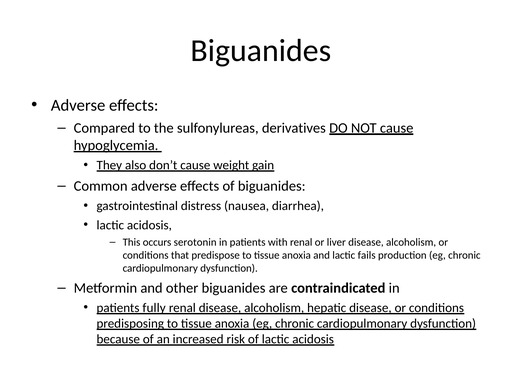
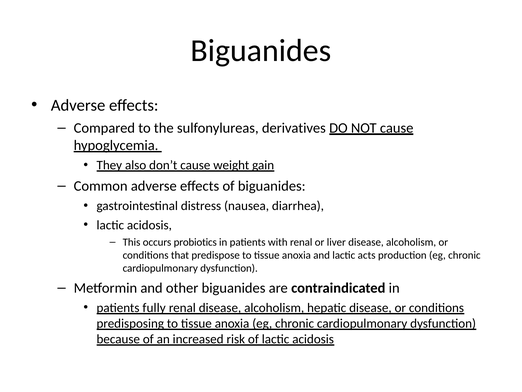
serotonin: serotonin -> probiotics (195, 242)
fails: fails -> acts (367, 255)
